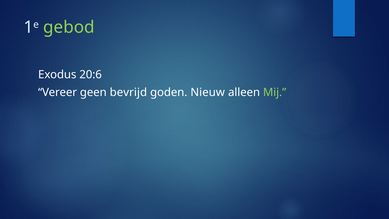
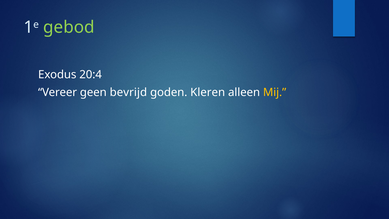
20:6: 20:6 -> 20:4 (91, 75)
Nieuw: Nieuw -> Kleren (208, 92)
Mij colour: light green -> yellow (275, 92)
